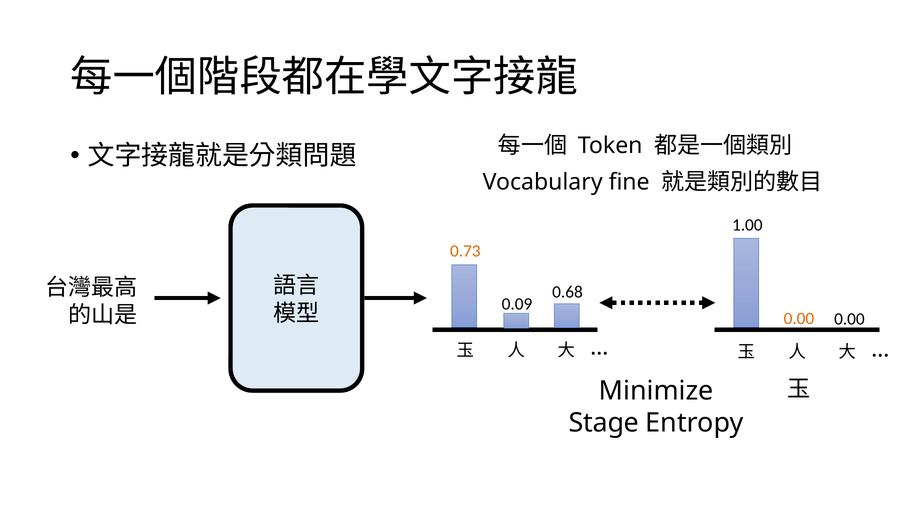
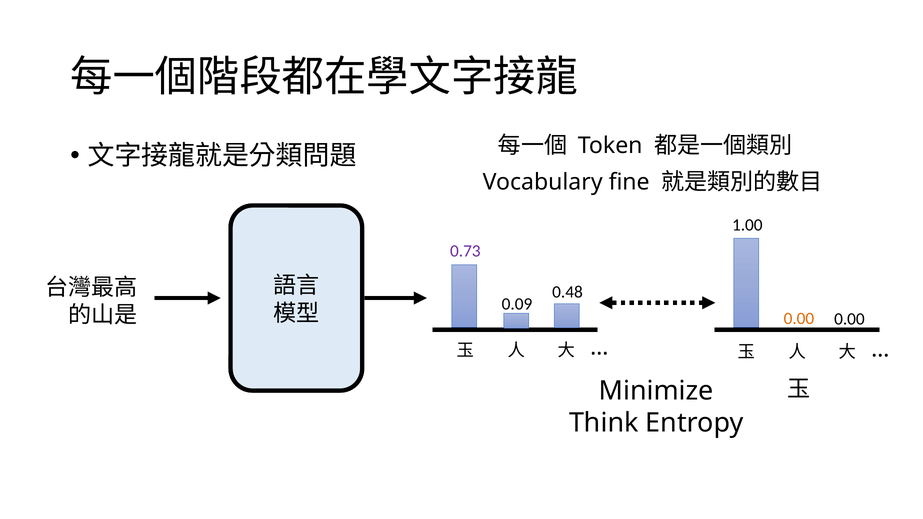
0.73 colour: orange -> purple (465, 251)
0.68: 0.68 -> 0.48 (567, 292)
Stage: Stage -> Think (604, 423)
